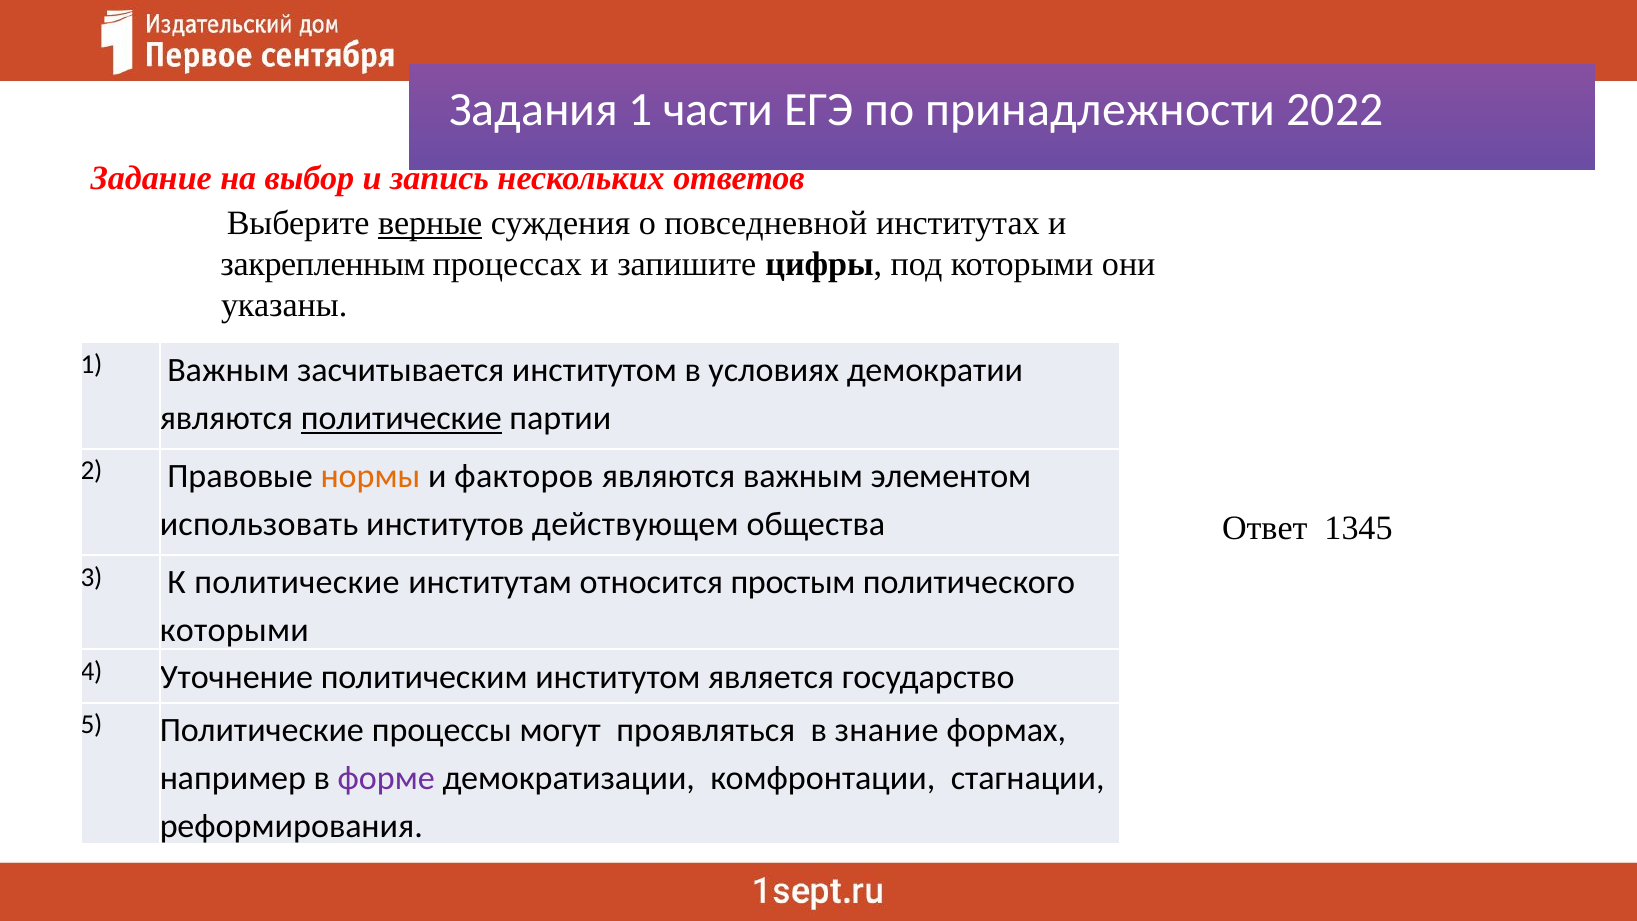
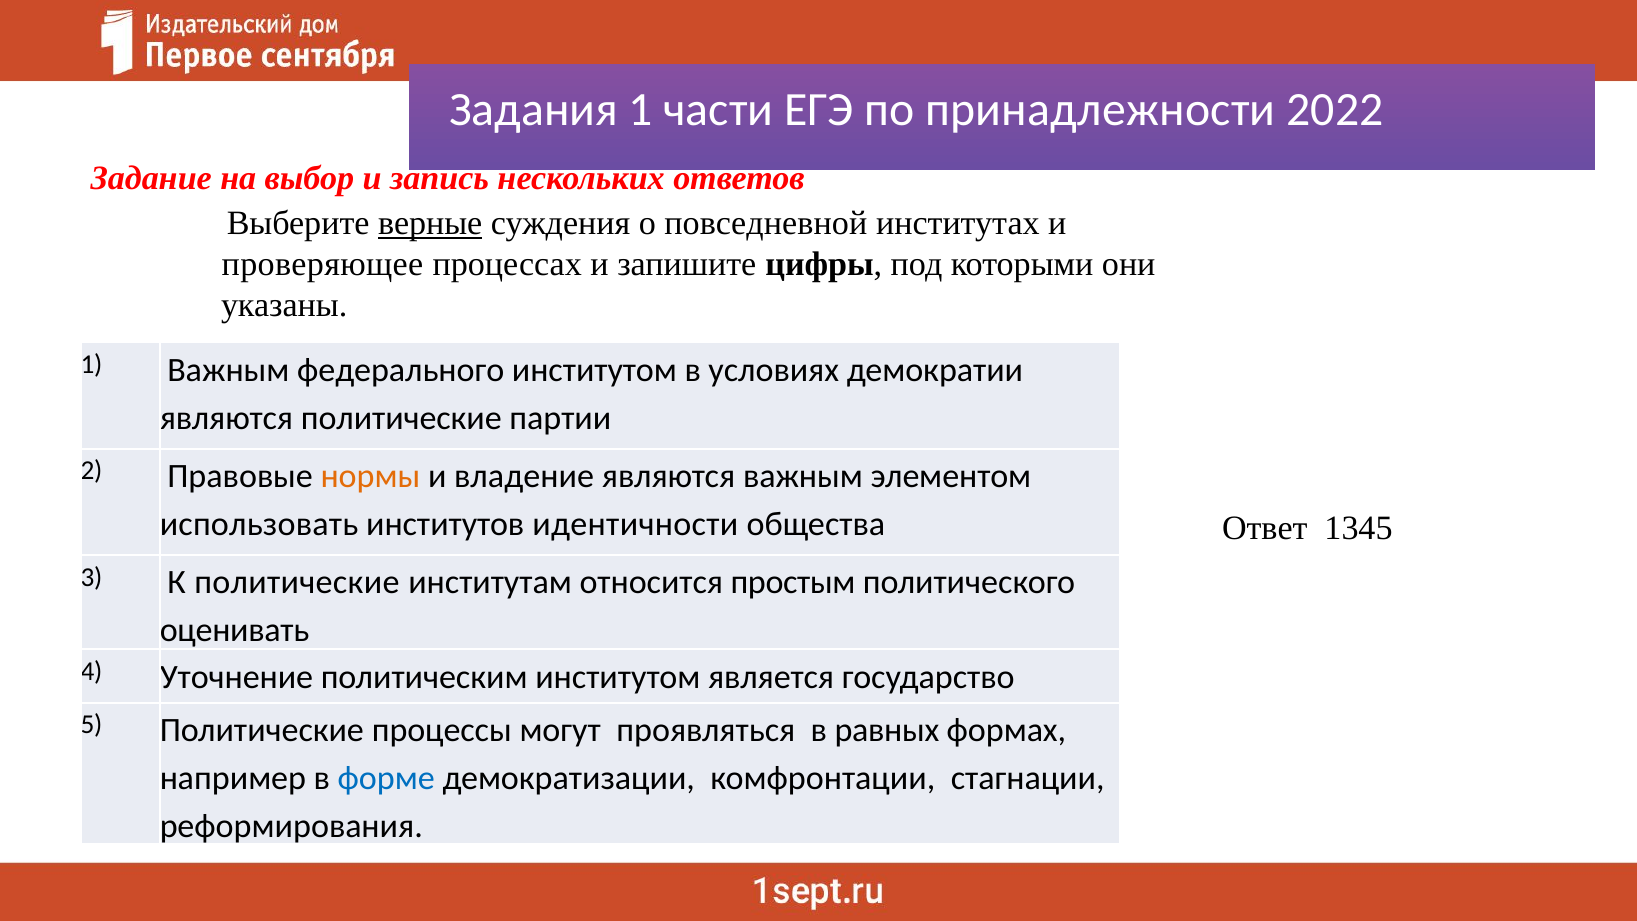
закрепленным: закрепленным -> проверяющее (322, 264)
засчитывается: засчитывается -> федерального (401, 370)
политические underline: present -> none (401, 418)
факторов: факторов -> владение (524, 476)
действующем: действующем -> идентичности (635, 524)
которыми: которыми -> оценивать (235, 631)
знание: знание -> равных (887, 730)
форме colour: purple -> blue (386, 778)
